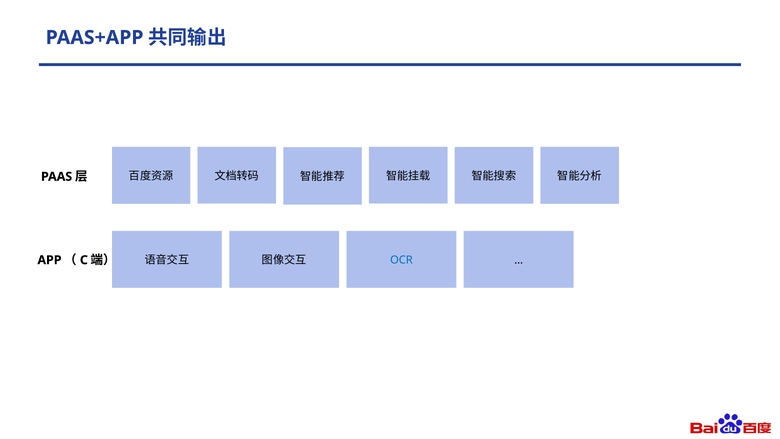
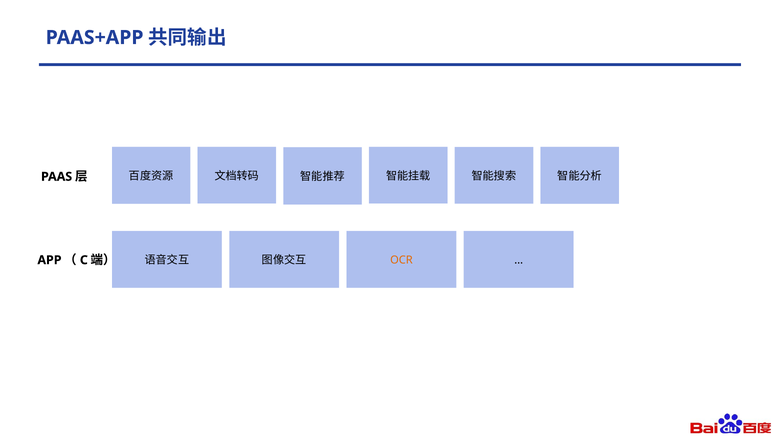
OCR colour: blue -> orange (401, 260)
